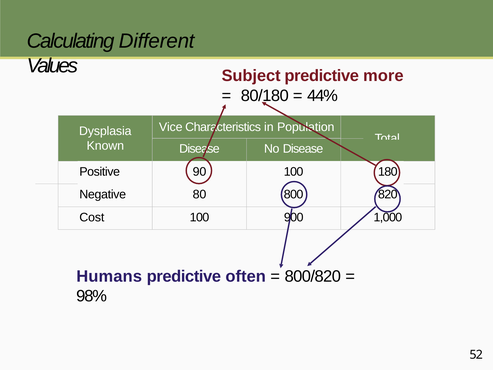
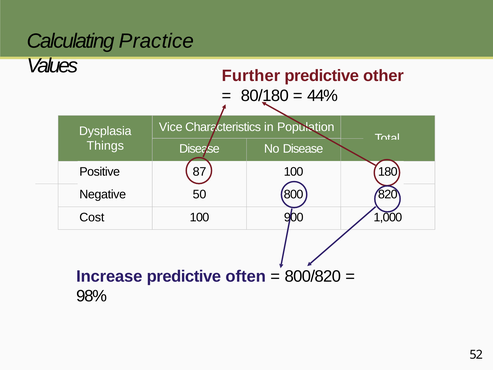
Different: Different -> Practice (157, 41)
Subject: Subject -> Further (251, 76)
more: more -> other (383, 76)
Known: Known -> Things (105, 146)
90: 90 -> 87 (199, 172)
80: 80 -> 50 (199, 194)
Humans: Humans -> Increase (109, 276)
